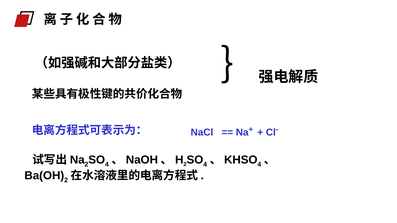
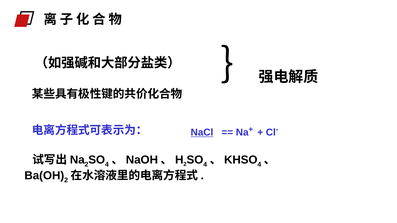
NaCl underline: none -> present (202, 133)
